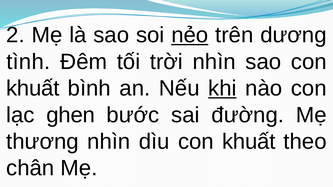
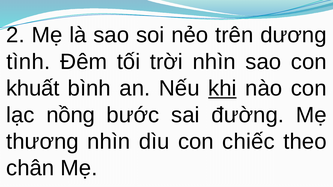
nẻo underline: present -> none (190, 35)
ghen: ghen -> nồng (71, 115)
dìu con khuất: khuất -> chiếc (249, 142)
